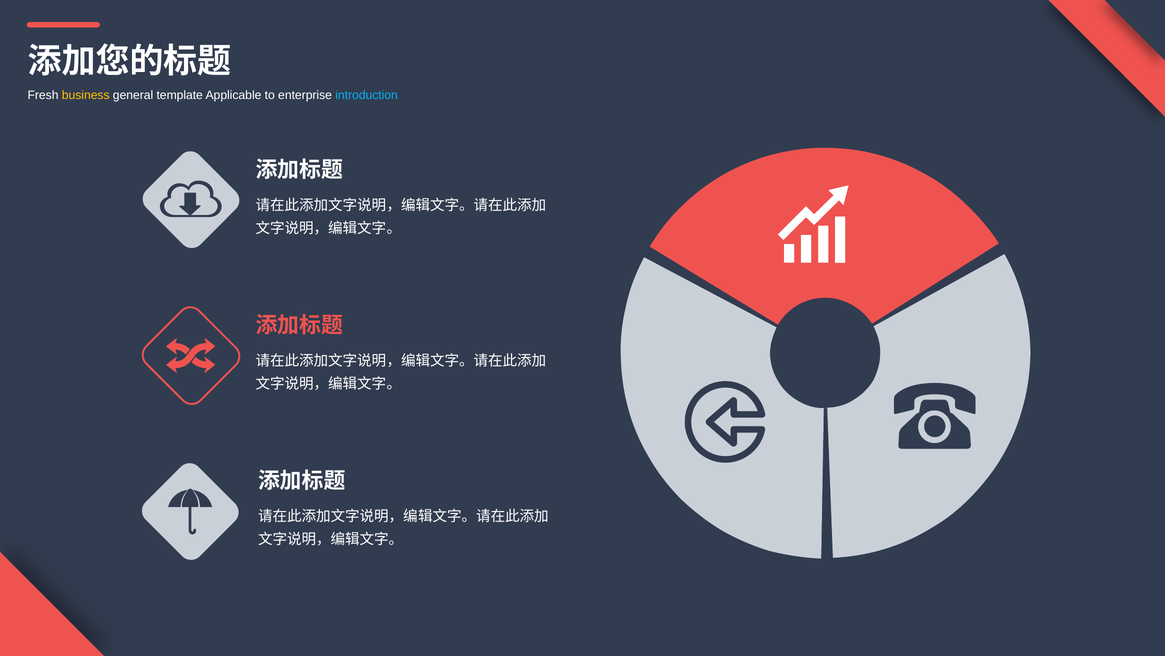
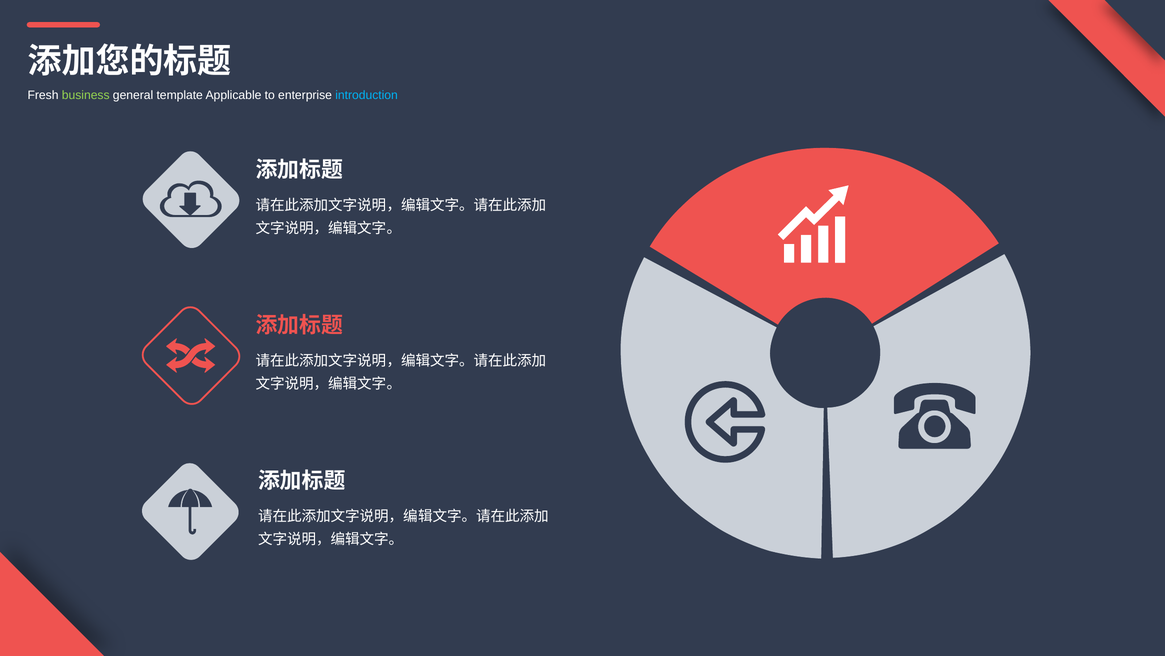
business colour: yellow -> light green (86, 95)
